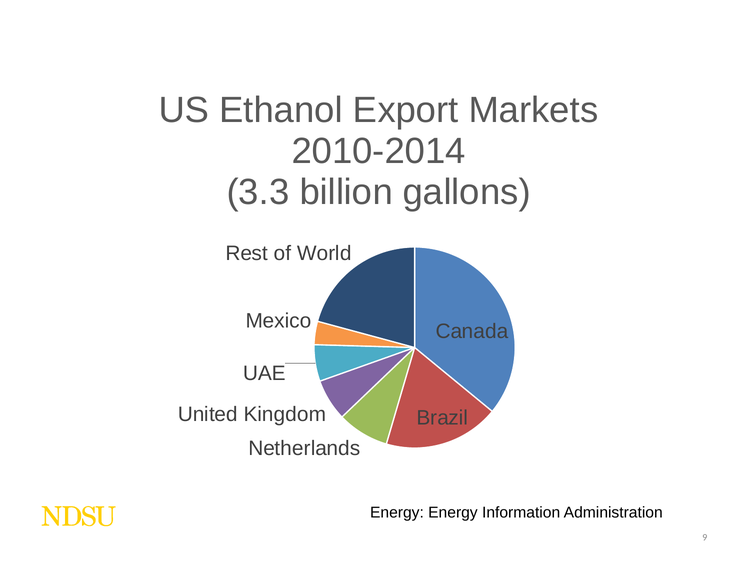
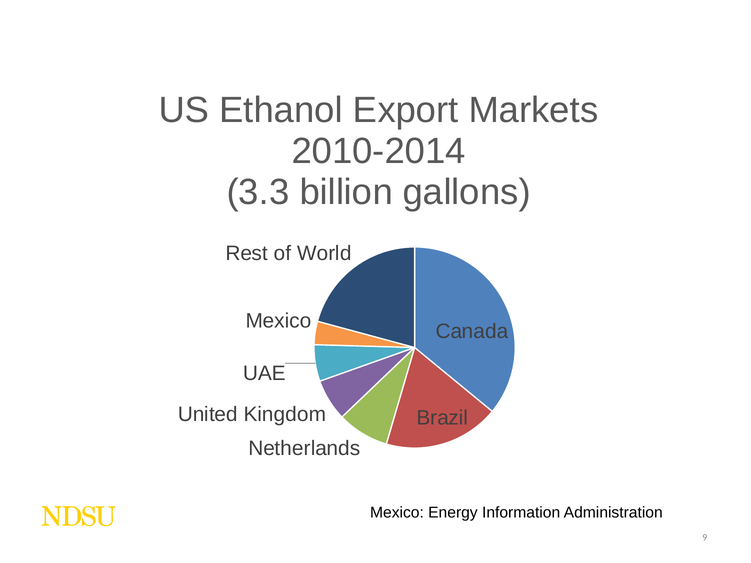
Energy: Energy -> Mexico (397, 513)
